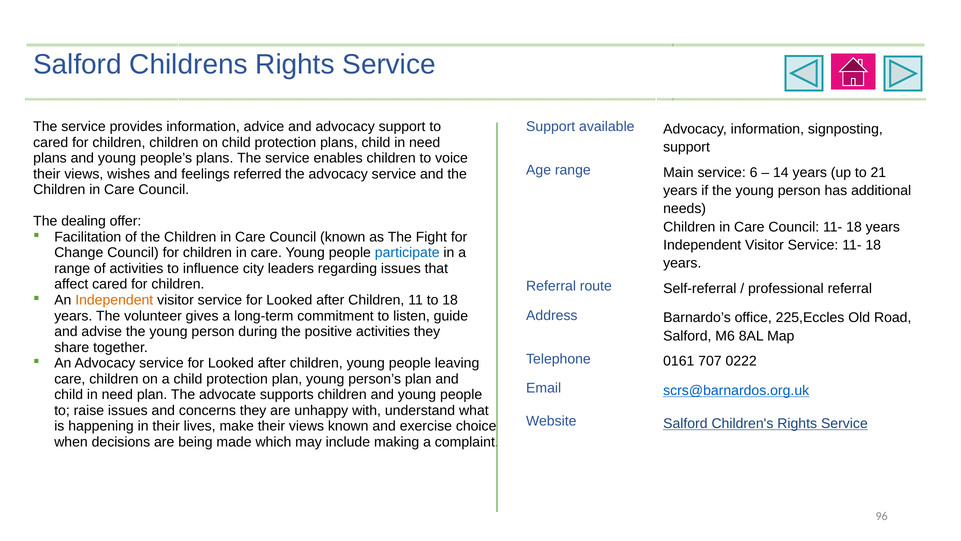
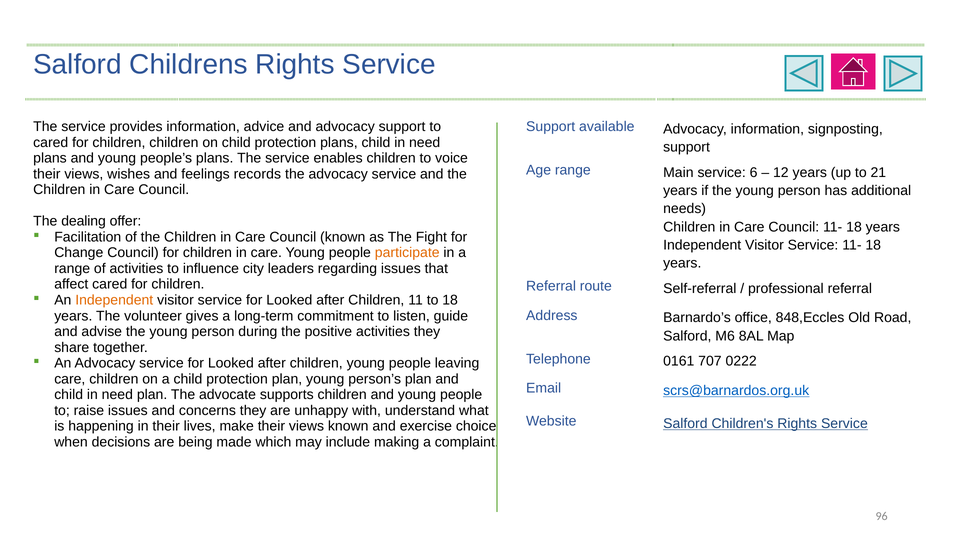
14: 14 -> 12 (781, 172)
referred: referred -> records (257, 174)
participate colour: blue -> orange (407, 253)
225,Eccles: 225,Eccles -> 848,Eccles (810, 318)
